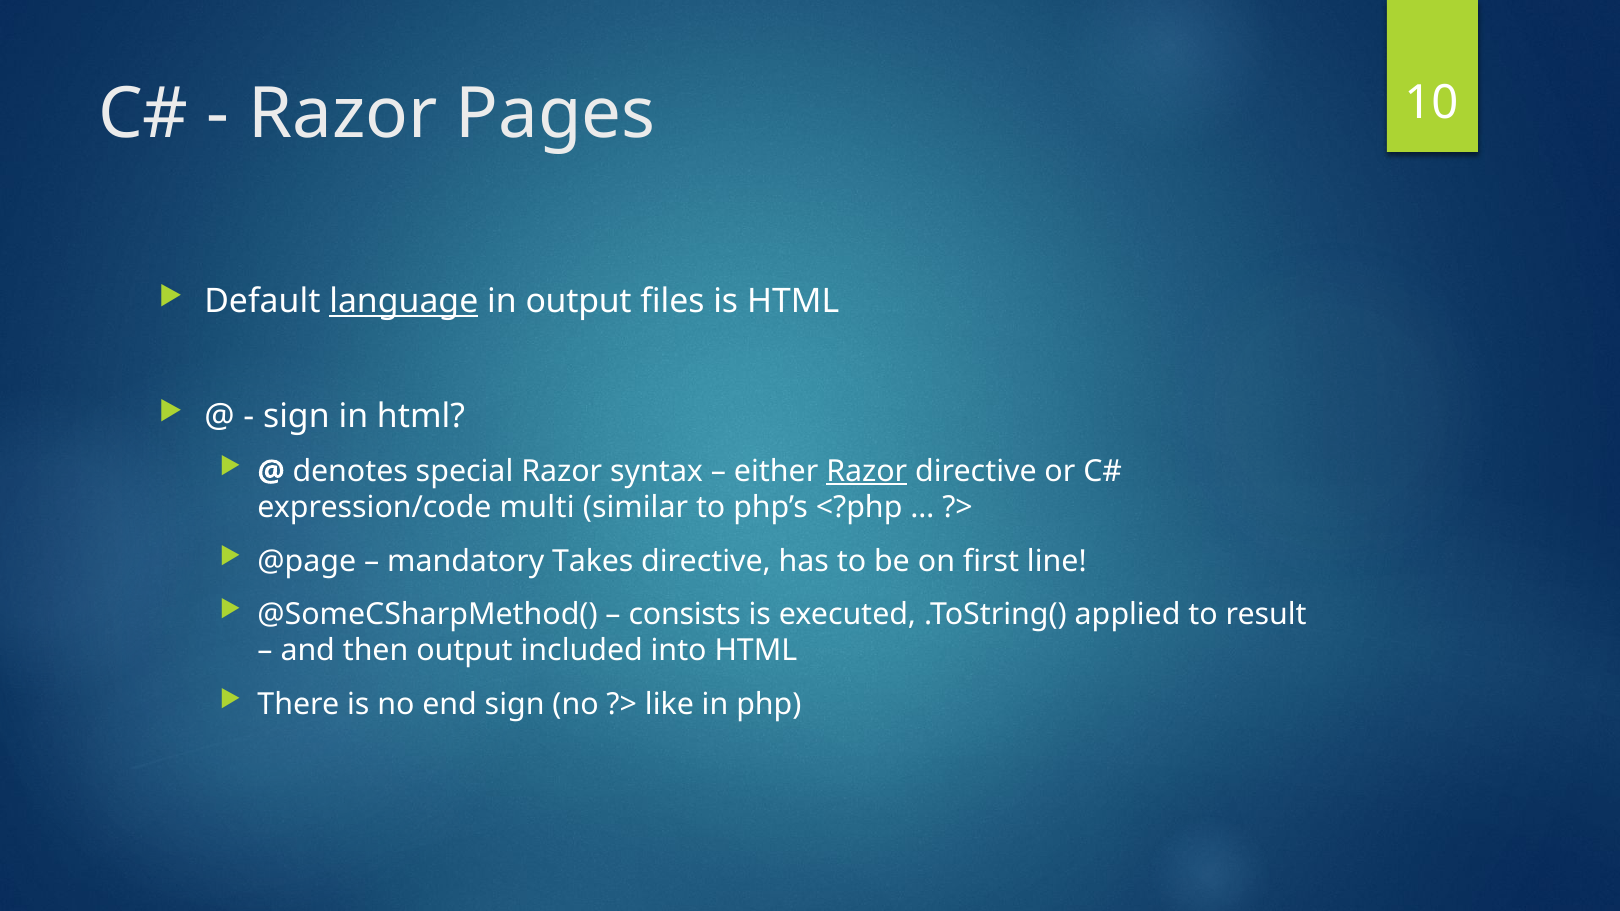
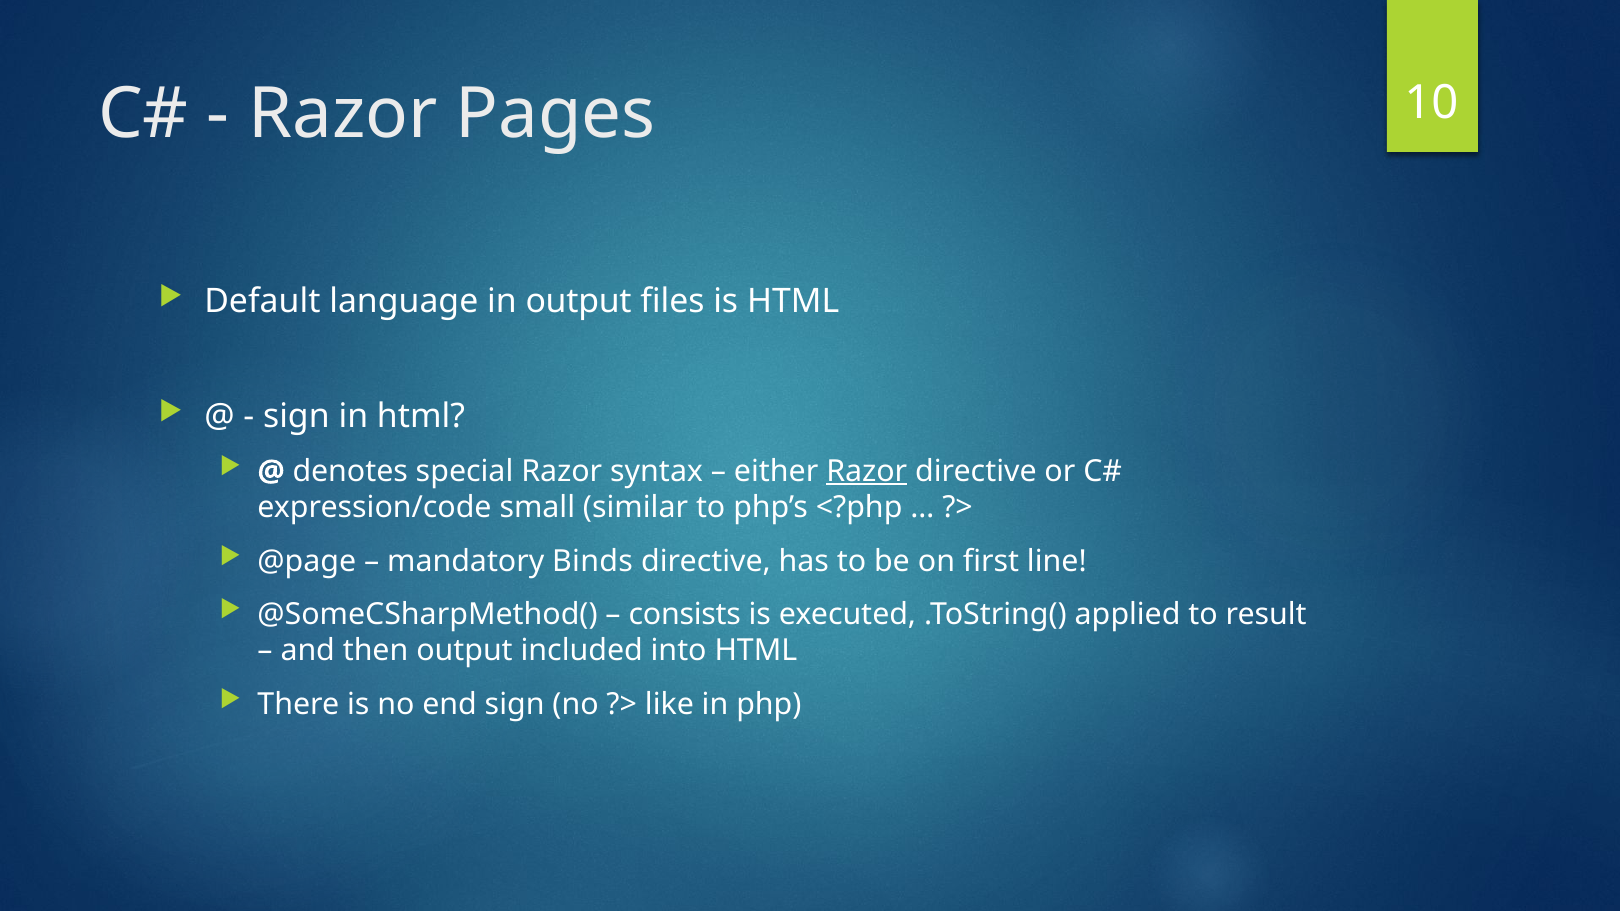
language underline: present -> none (404, 301)
multi: multi -> small (537, 508)
Takes: Takes -> Binds (593, 561)
